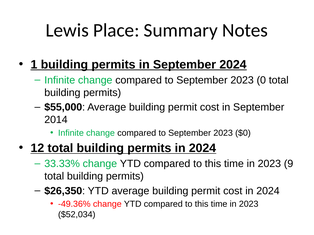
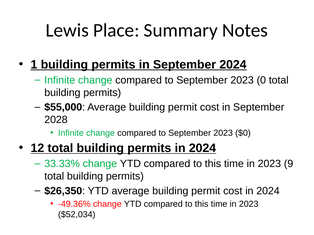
2014: 2014 -> 2028 (56, 120)
